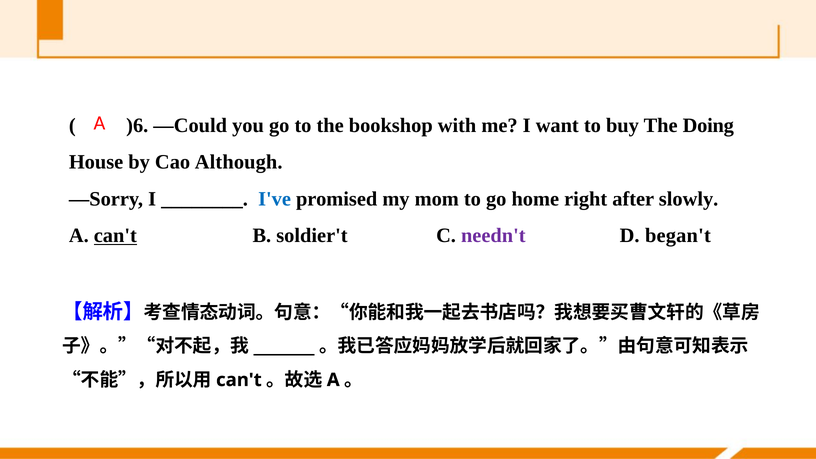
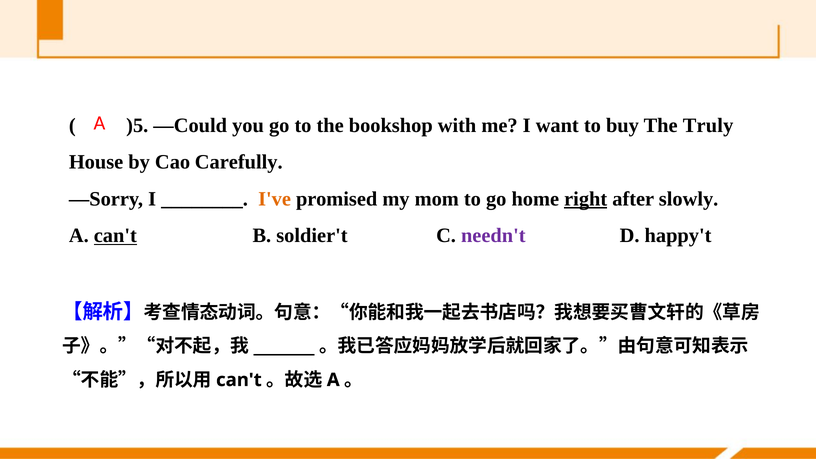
)6: )6 -> )5 (137, 125)
Doing: Doing -> Truly (708, 125)
Although: Although -> Carefully (239, 162)
I've colour: blue -> orange (275, 199)
right underline: none -> present (586, 199)
began't: began't -> happy't (678, 236)
